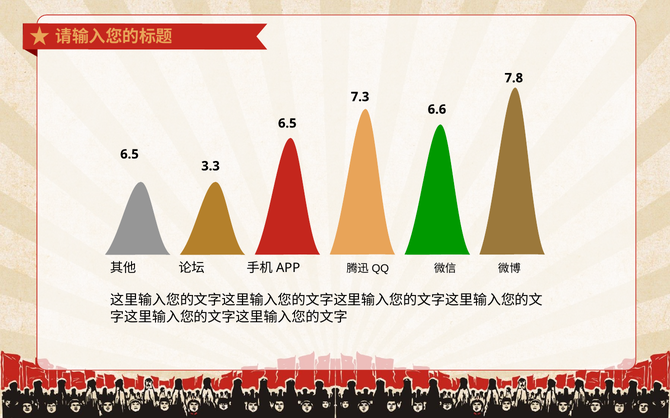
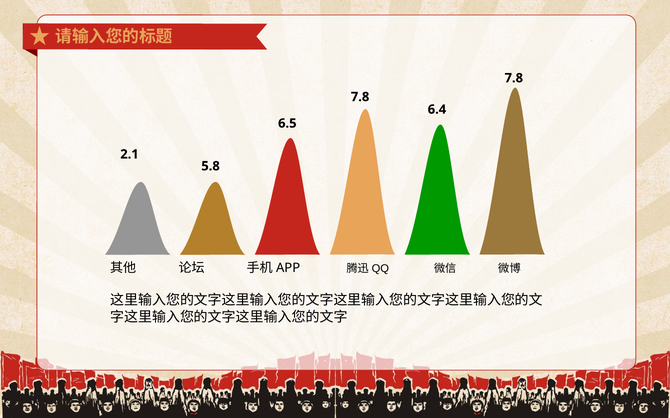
7.3: 7.3 -> 7.8 (360, 97)
6.6: 6.6 -> 6.4 (437, 110)
6.5: 6.5 -> 2.1 (129, 154)
3.3: 3.3 -> 5.8 (211, 166)
